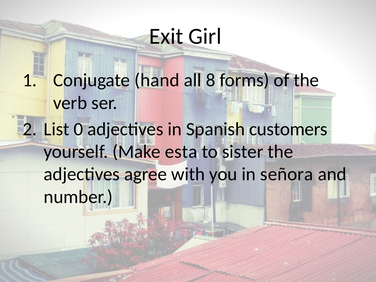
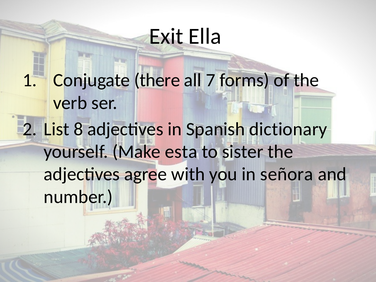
Girl: Girl -> Ella (205, 36)
hand: hand -> there (157, 80)
8: 8 -> 7 (211, 80)
0: 0 -> 8 (78, 129)
customers: customers -> dictionary (288, 129)
